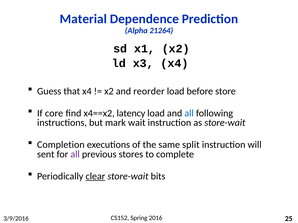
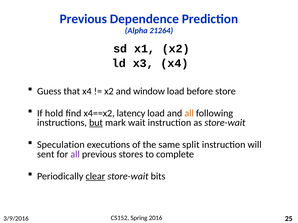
Material: Material -> Previous (83, 19)
reorder: reorder -> window (149, 91)
core: core -> hold (54, 113)
all colour: blue -> orange (189, 113)
but underline: none -> present (96, 123)
Completion: Completion -> Speculation (61, 145)
